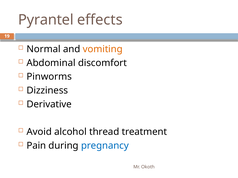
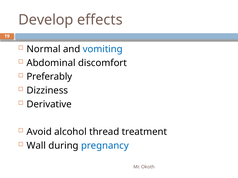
Pyrantel: Pyrantel -> Develop (46, 20)
vomiting colour: orange -> blue (103, 49)
Pinworms: Pinworms -> Preferably (49, 77)
Pain: Pain -> Wall (36, 146)
